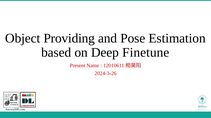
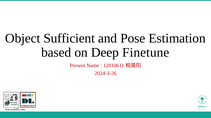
Providing: Providing -> Sufficient (69, 39)
